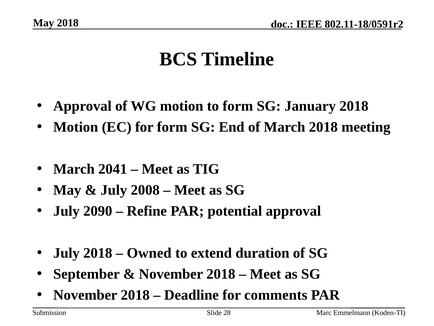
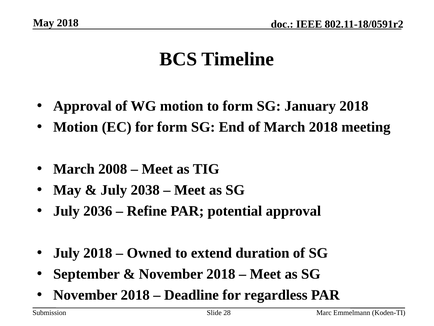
2041: 2041 -> 2008 (113, 169)
2008: 2008 -> 2038 (145, 190)
2090: 2090 -> 2036 (98, 211)
comments: comments -> regardless (276, 295)
